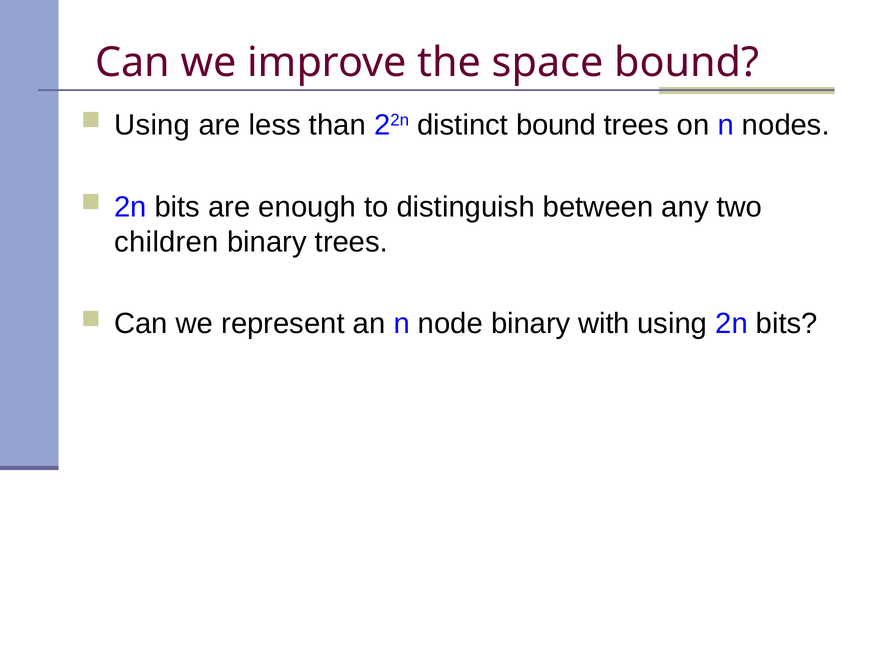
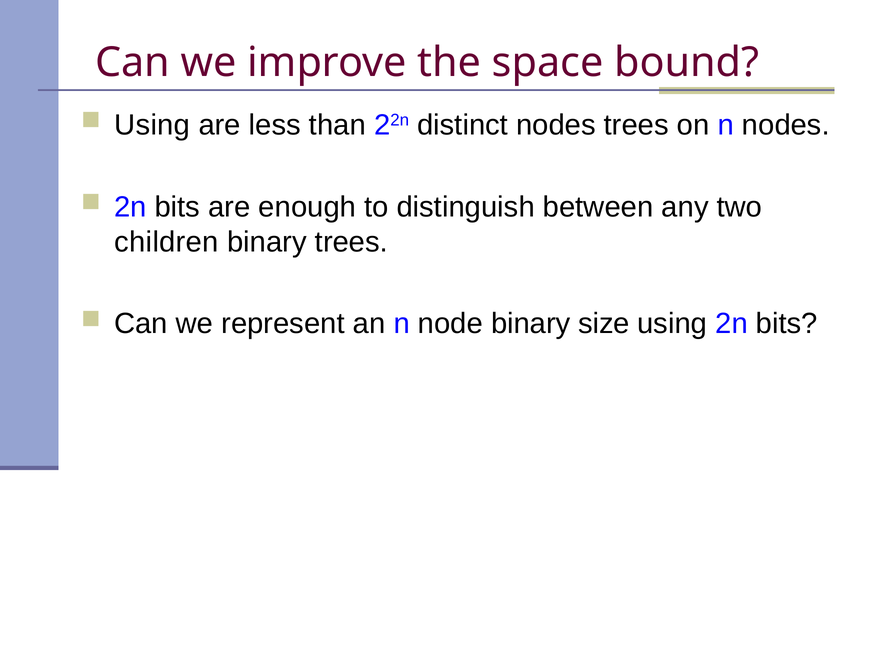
distinct bound: bound -> nodes (556, 125)
with: with -> size (604, 324)
